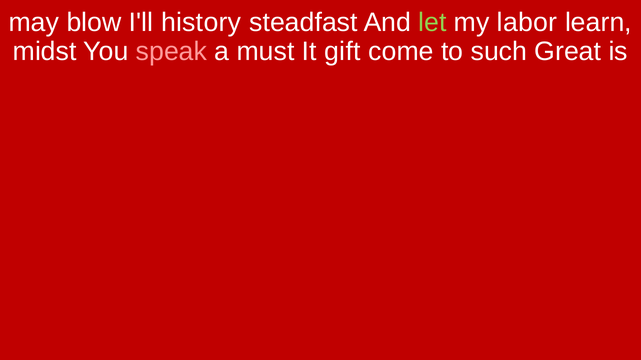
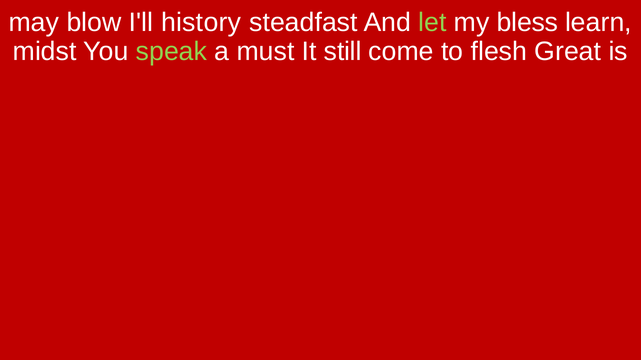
labor: labor -> bless (527, 23)
speak colour: pink -> light green (171, 52)
gift: gift -> still (343, 52)
such: such -> flesh (499, 52)
